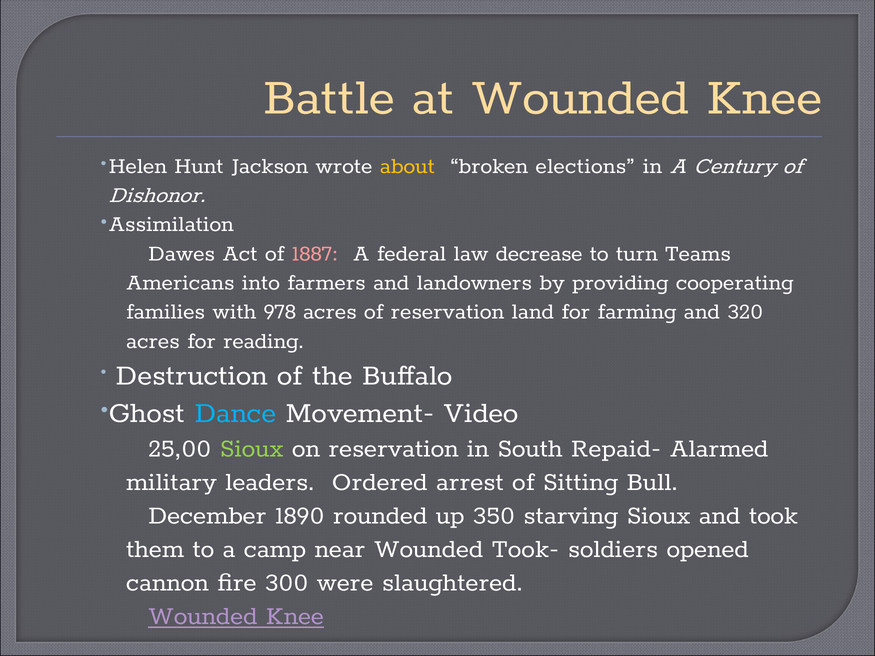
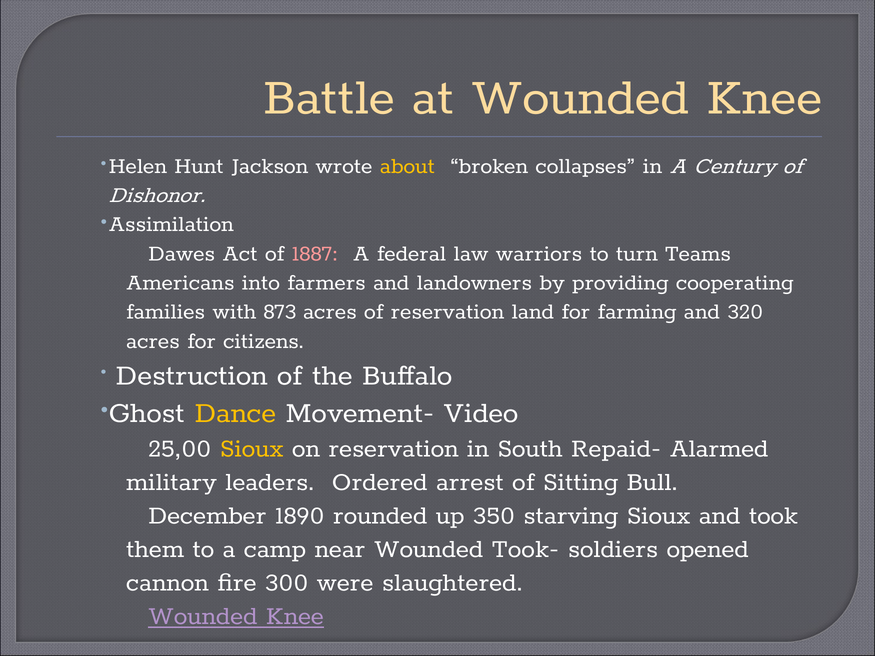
elections: elections -> collapses (585, 165)
decrease: decrease -> warriors (539, 253)
978: 978 -> 873 (280, 311)
reading: reading -> citizens (264, 340)
Dance colour: light blue -> yellow (235, 412)
Sioux colour: light green -> yellow (252, 448)
